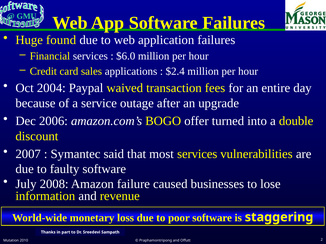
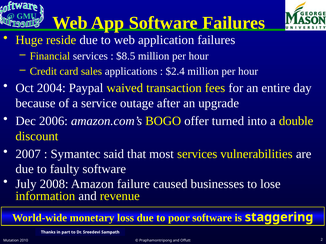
found: found -> reside (61, 40)
$6.0: $6.0 -> $8.5 (126, 56)
